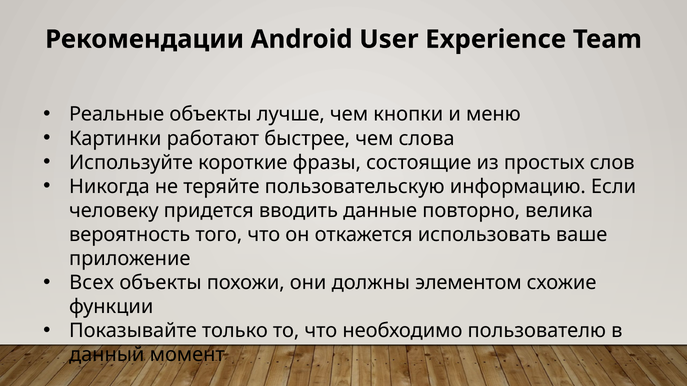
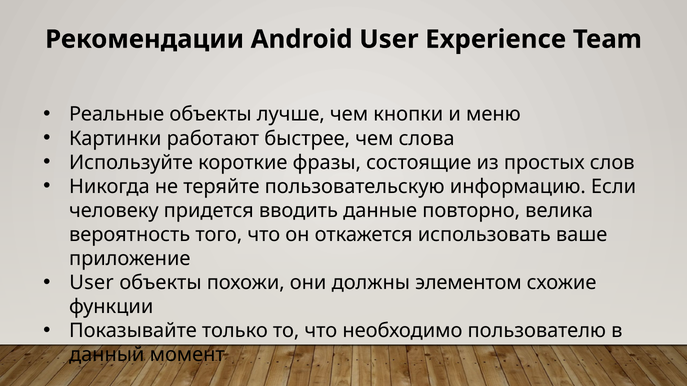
Всех: Всех -> User (92, 283)
